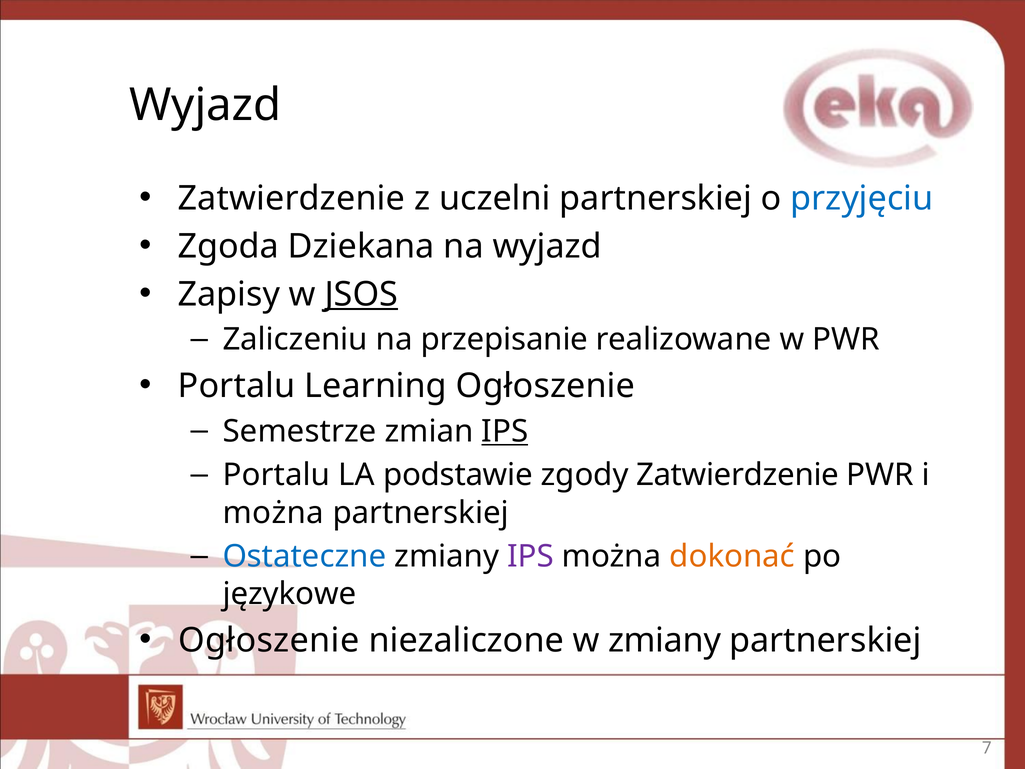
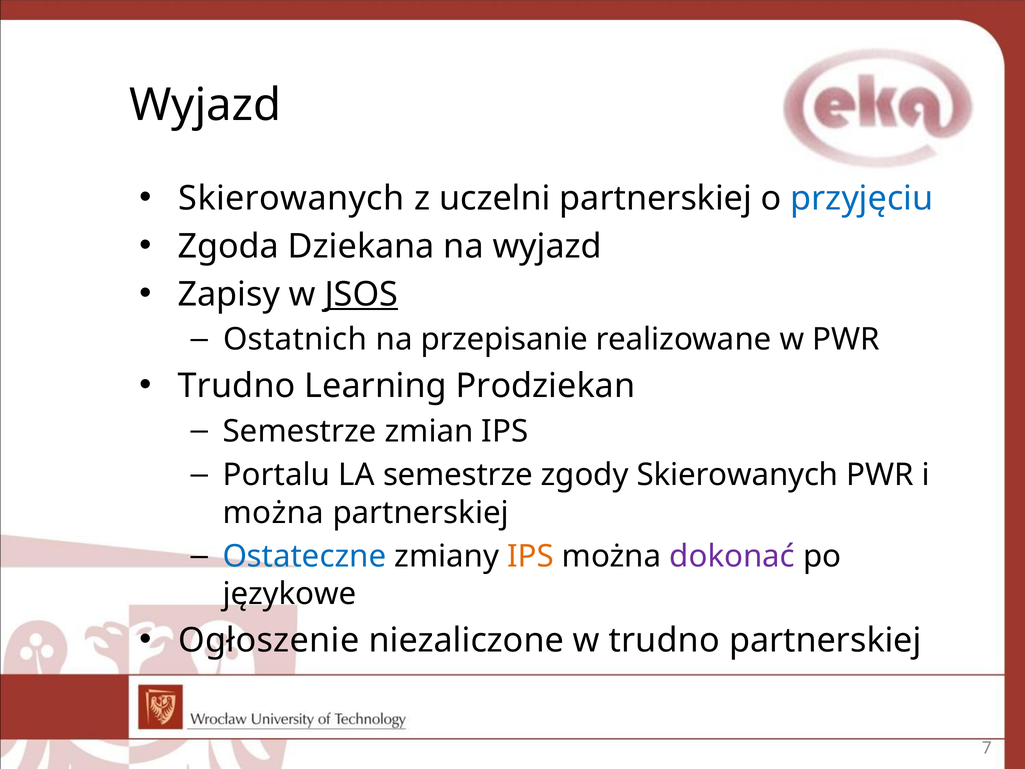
Zatwierdzenie: Zatwierdzenie -> Skierowanych (291, 199)
Zaliczeniu: Zaliczeniu -> Ostatnich (295, 339)
Portalu: Portalu -> Trudno (237, 386)
Learning Ogłoszenie: Ogłoszenie -> Prodziekan (546, 386)
IPS underline: present -> none (505, 431)
LA podstawie: podstawie -> semestrze (458, 475)
zgody Zatwierdzenie: Zatwierdzenie -> Skierowanych (737, 475)
IPS colour: purple -> orange (531, 556)
dokonać colour: orange -> purple (732, 556)
w zmiany: zmiany -> trudno (664, 640)
